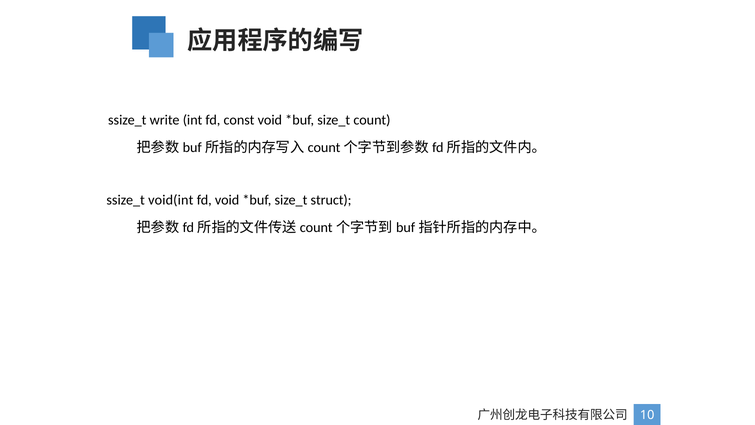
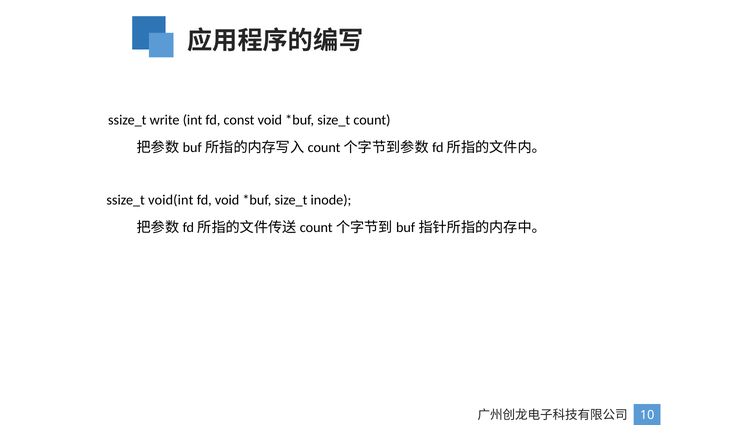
struct: struct -> inode (331, 200)
